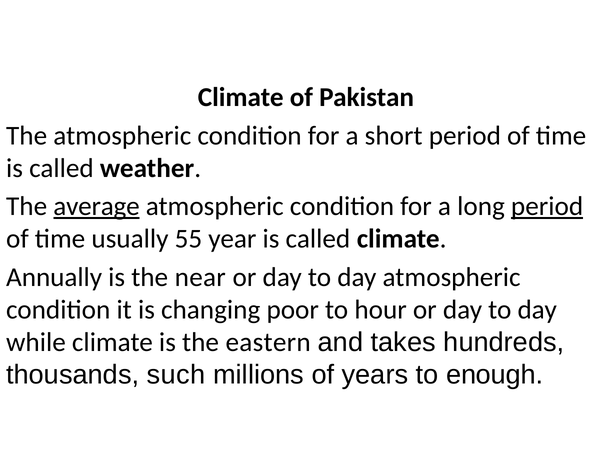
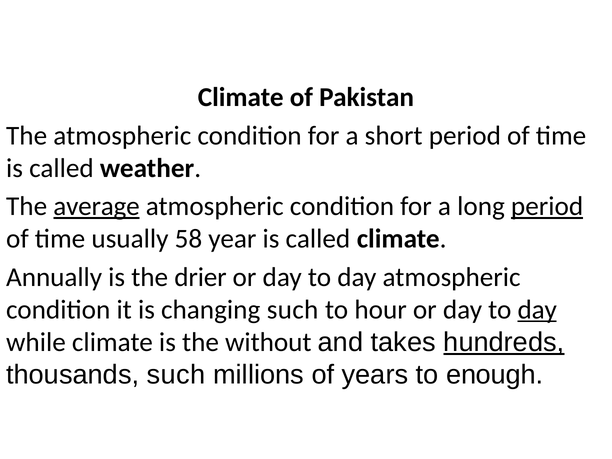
55: 55 -> 58 (188, 239)
near: near -> drier (200, 277)
changing poor: poor -> such (293, 310)
day underline: none -> present (537, 310)
eastern: eastern -> without (268, 342)
hundreds underline: none -> present (504, 342)
